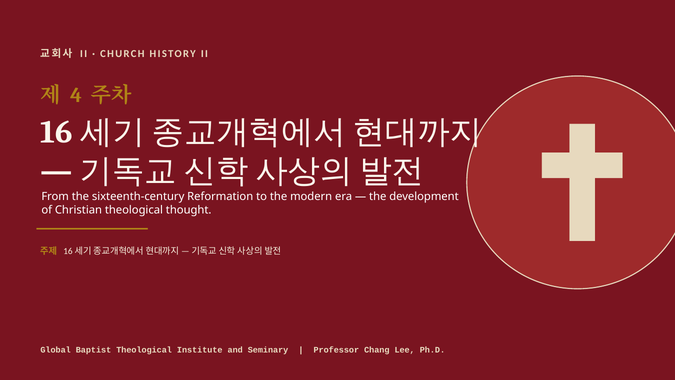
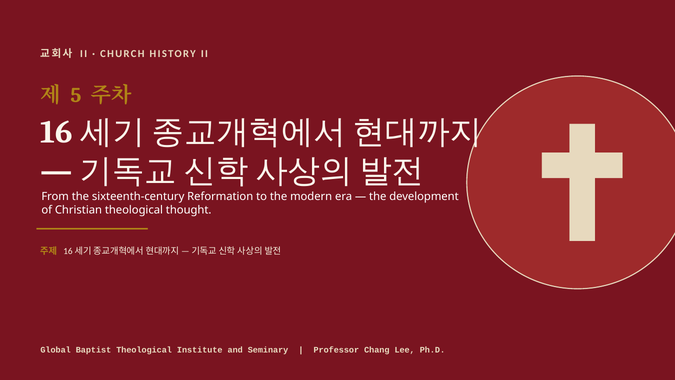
4: 4 -> 5 (76, 95)
